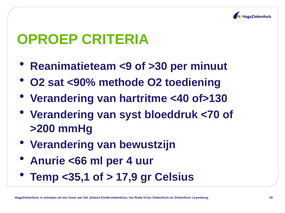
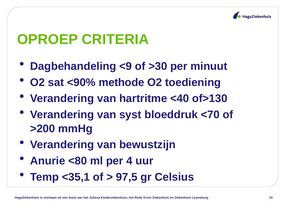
Reanimatieteam: Reanimatieteam -> Dagbehandeling (73, 67)
<66: <66 -> <80 (78, 161)
17,9: 17,9 -> 97,5 (127, 178)
